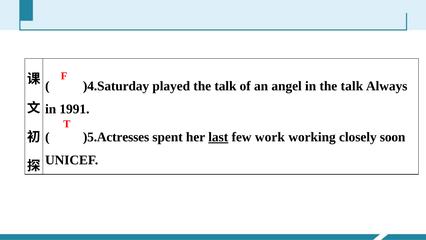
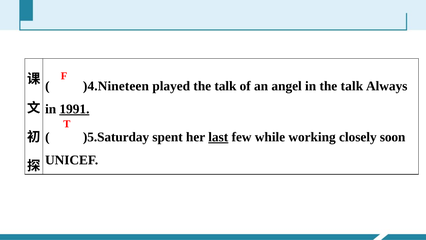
)4.Saturday: )4.Saturday -> )4.Nineteen (116, 86)
1991 underline: none -> present (74, 109)
)5.Actresses: )5.Actresses -> )5.Saturday (116, 137)
work: work -> while (270, 137)
